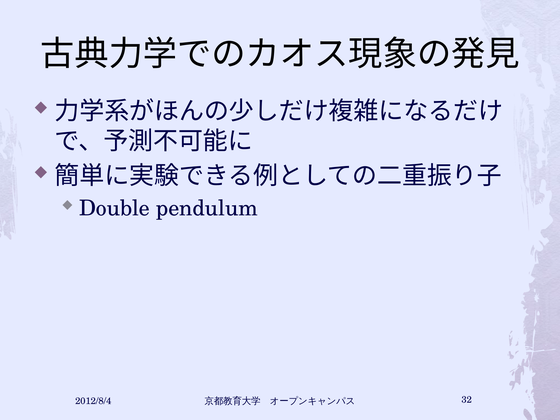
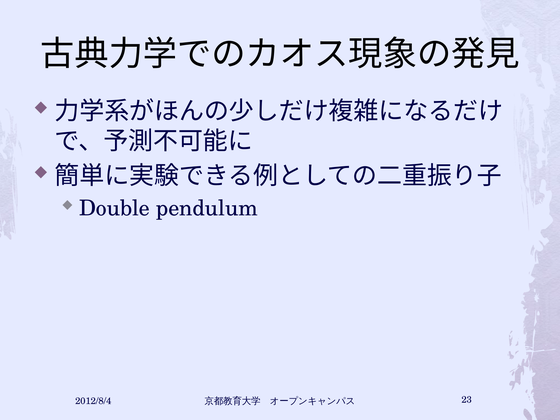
32: 32 -> 23 (467, 400)
